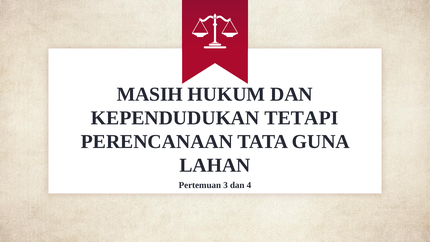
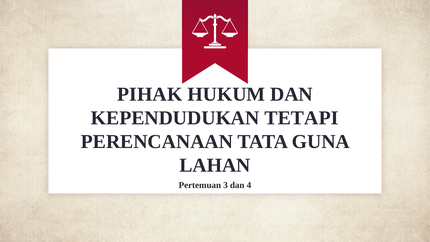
MASIH: MASIH -> PIHAK (150, 94)
